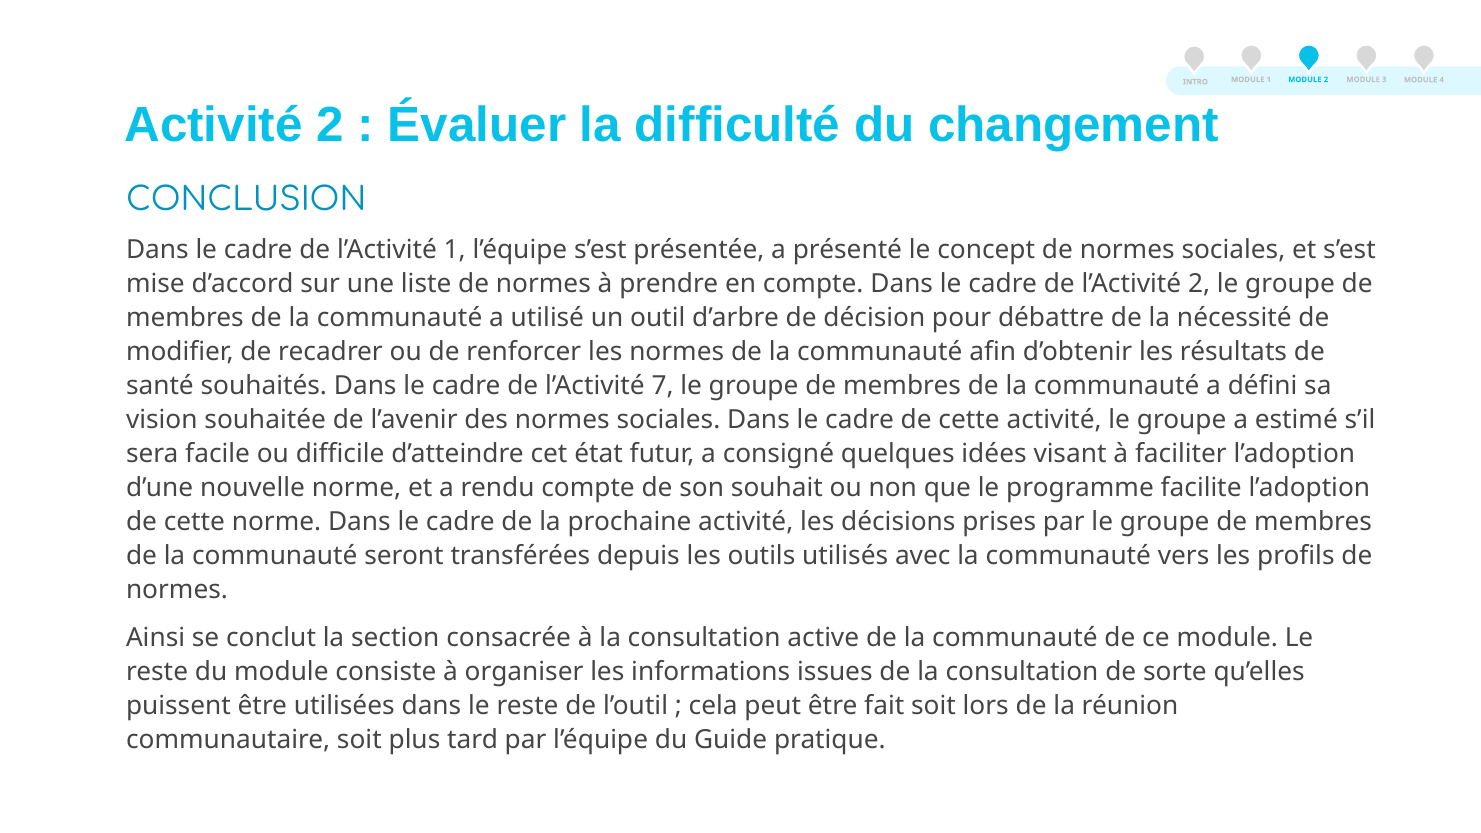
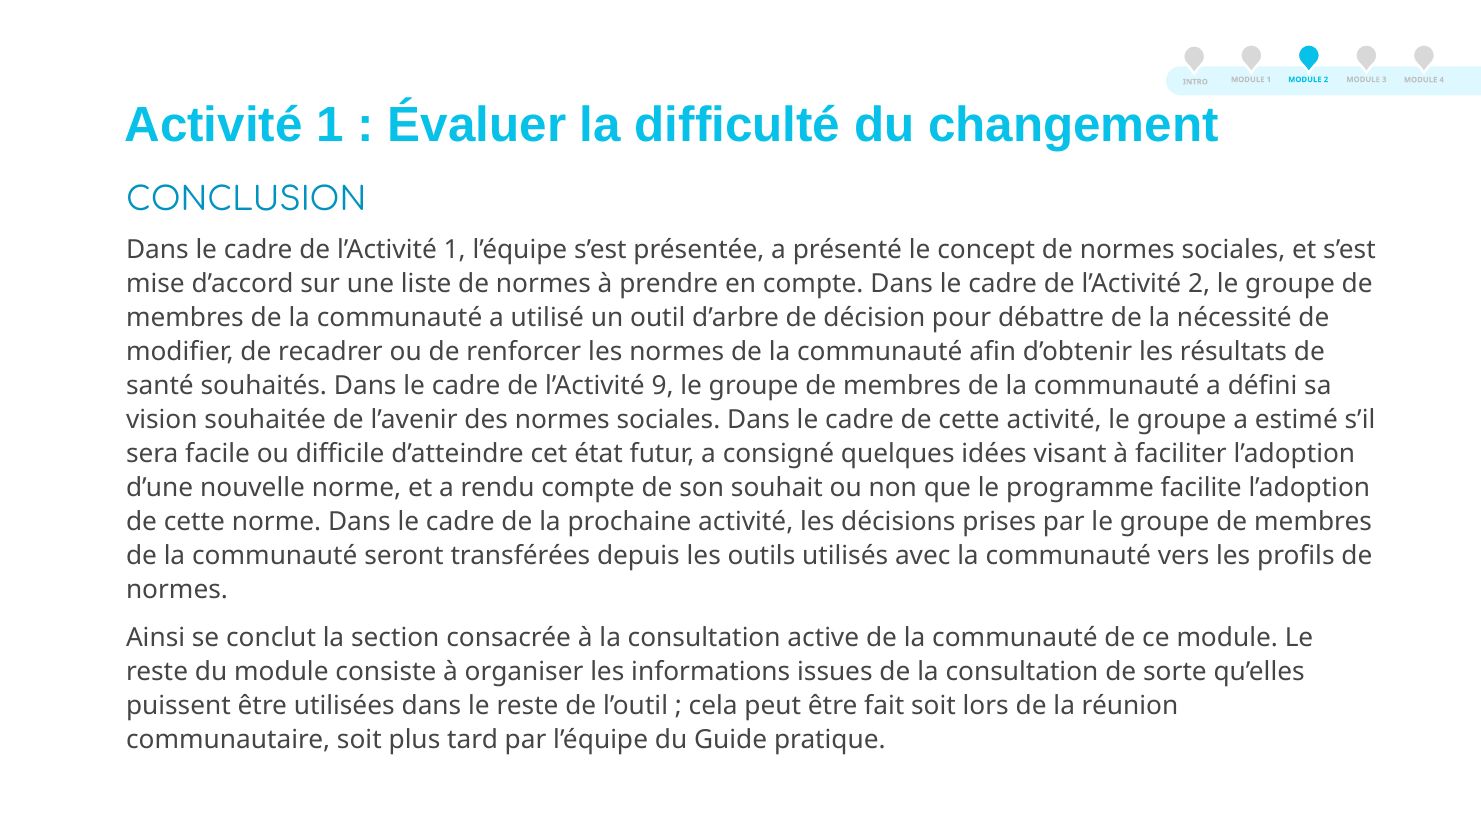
Activité 2: 2 -> 1 (330, 125)
7: 7 -> 9 (663, 386)
